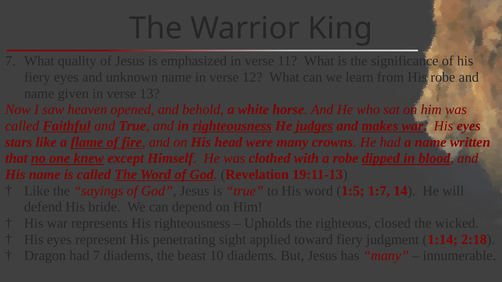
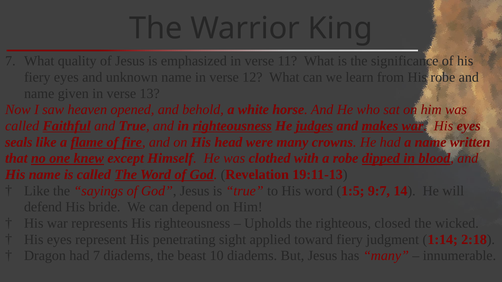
stars: stars -> seals (19, 142)
1:7: 1:7 -> 9:7 (379, 191)
